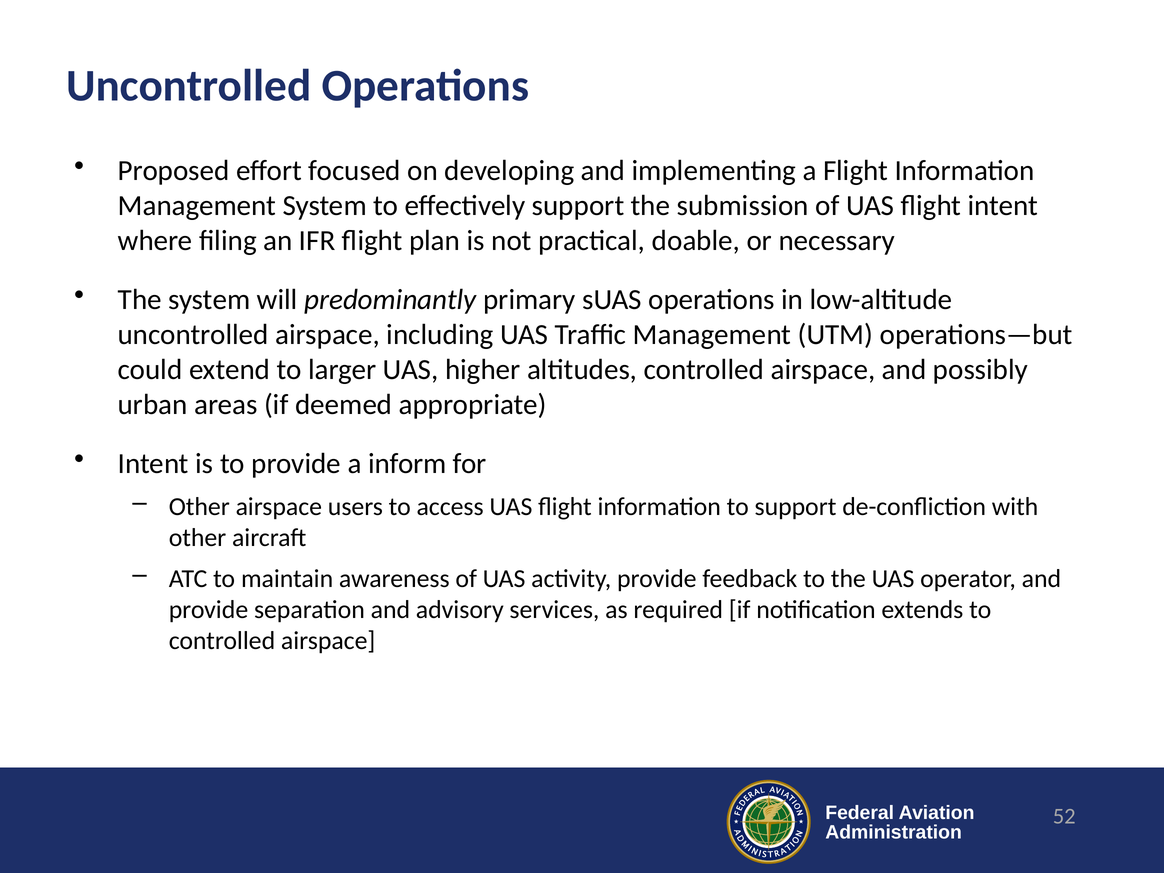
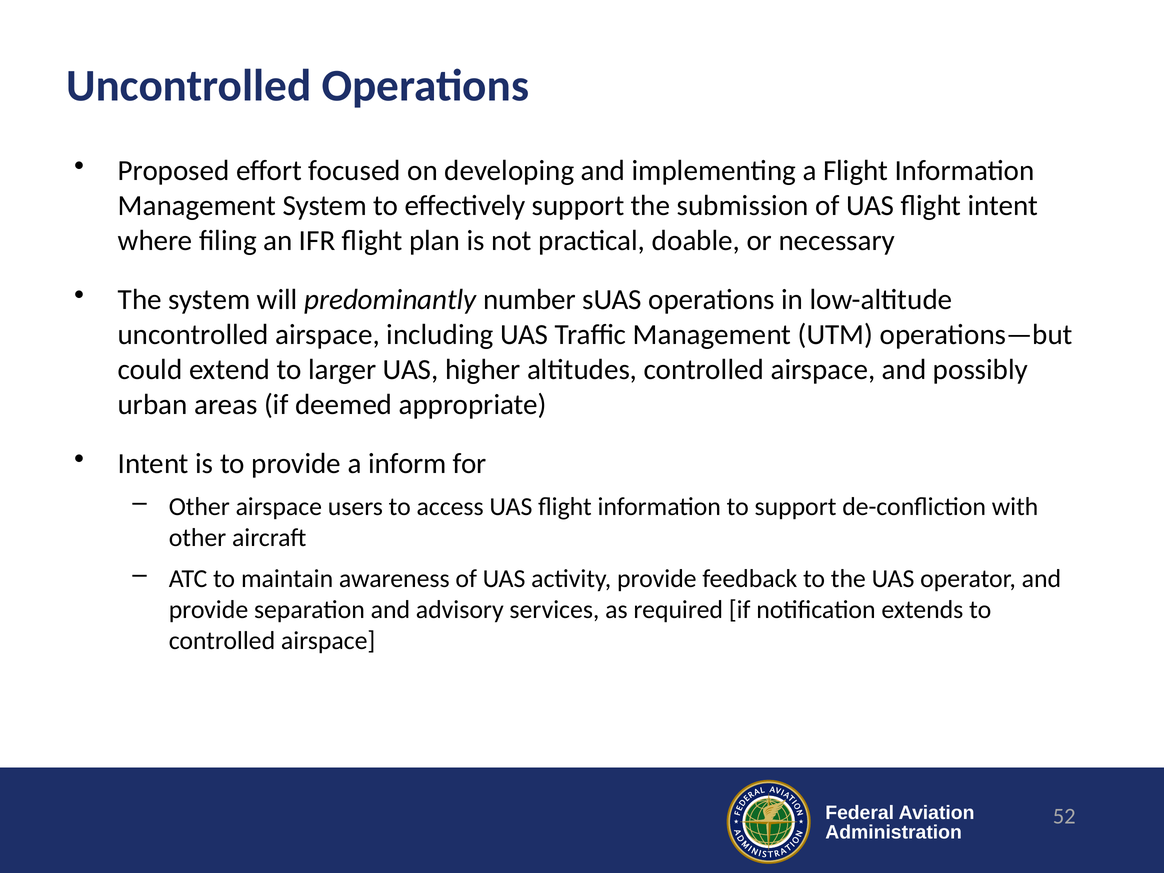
primary: primary -> number (529, 300)
